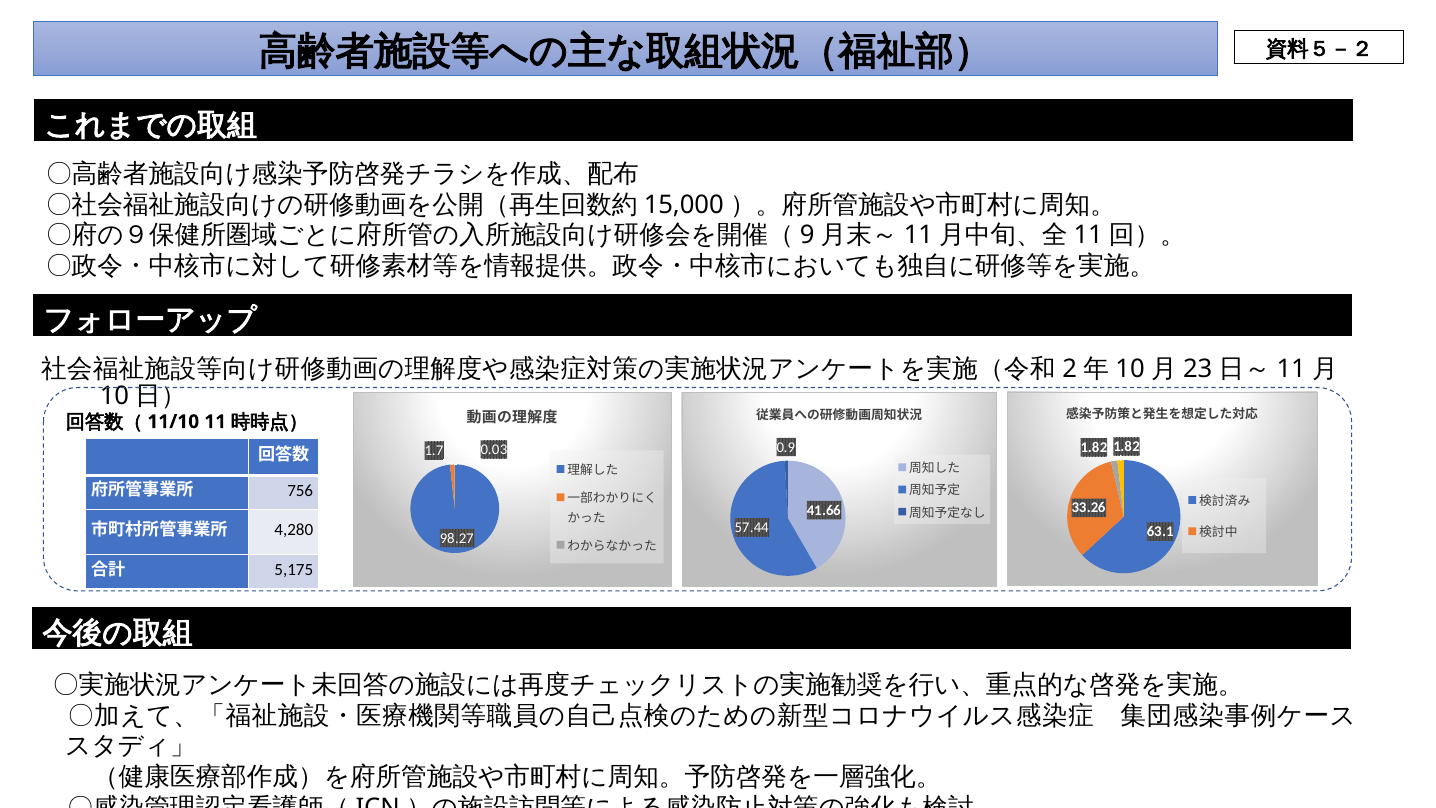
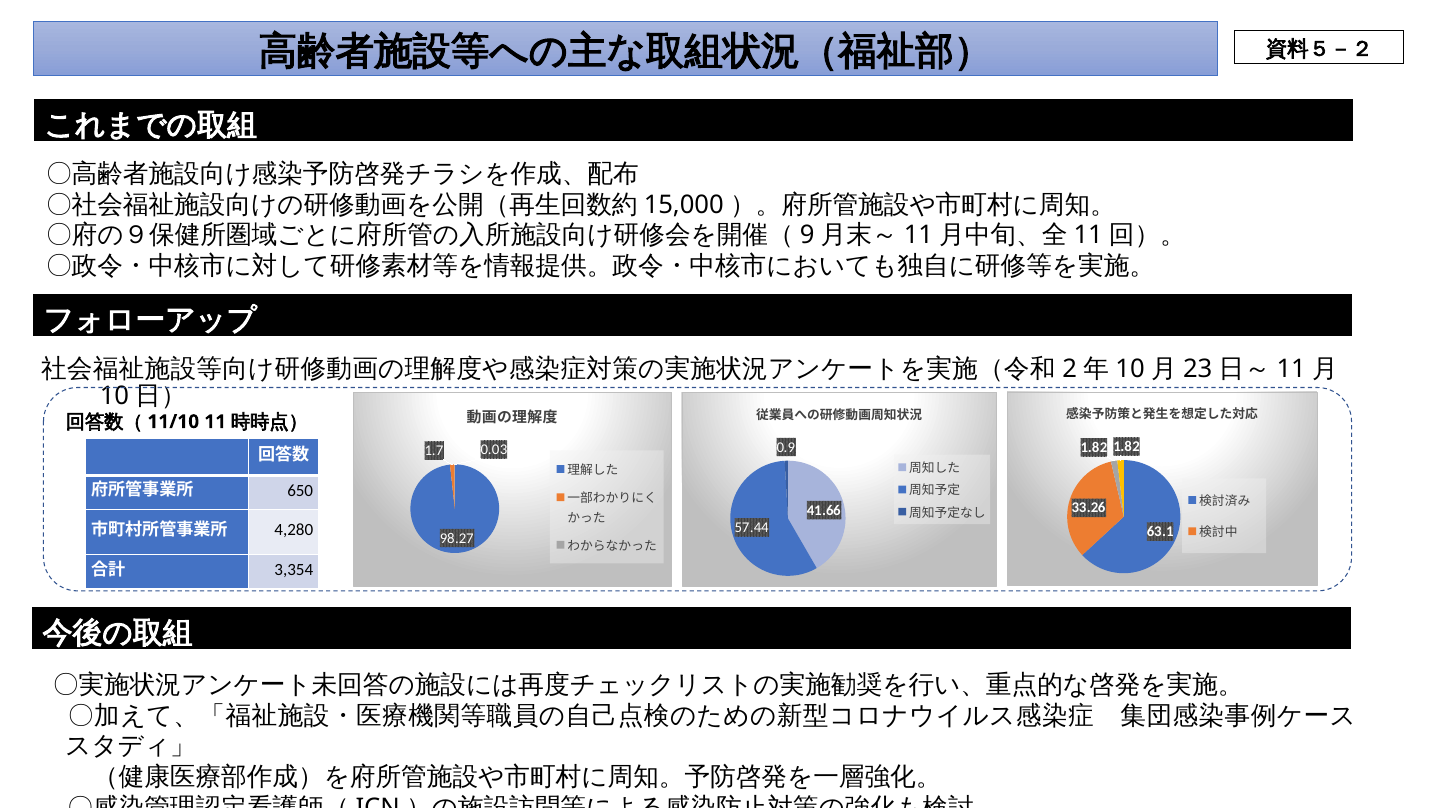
756: 756 -> 650 (300, 490)
5,175: 5,175 -> 3,354 (294, 570)
